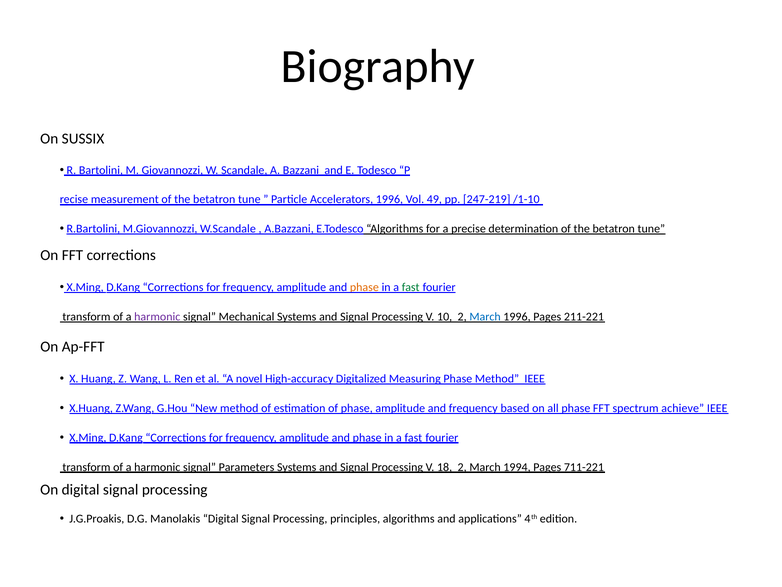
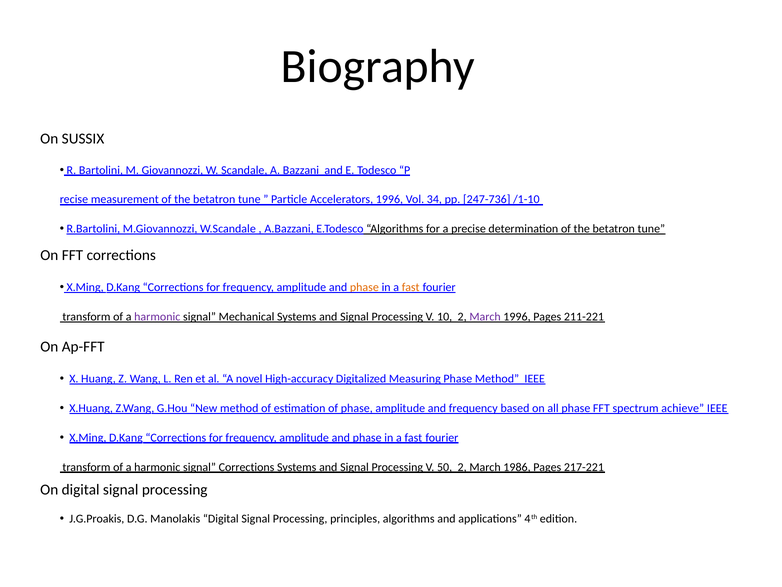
49: 49 -> 34 (434, 199)
247-219: 247-219 -> 247-736 (487, 199)
fast colour: green -> orange (411, 287)
March colour: blue -> purple (485, 317)
signal Parameters: Parameters -> Corrections (247, 467)
18: 18 -> 50 (445, 467)
1994: 1994 -> 1986 (517, 467)
711-221: 711-221 -> 217-221 (584, 467)
